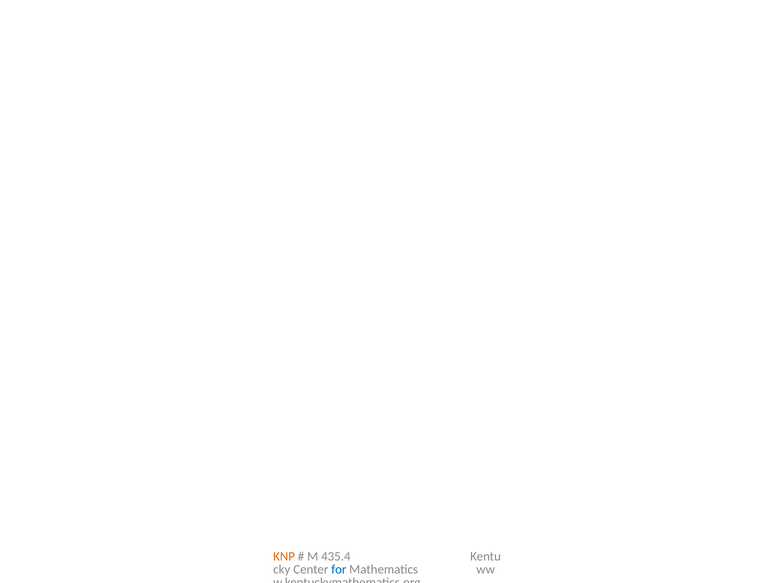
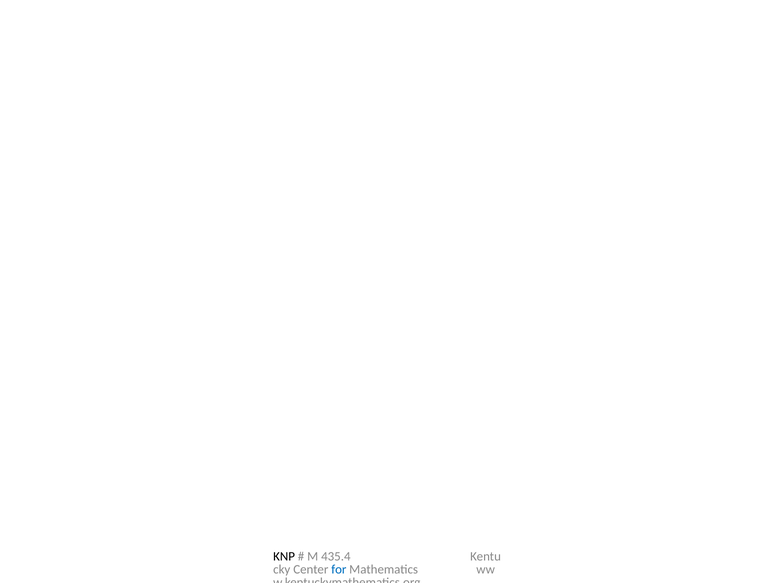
KNP colour: orange -> black (284, 556)
